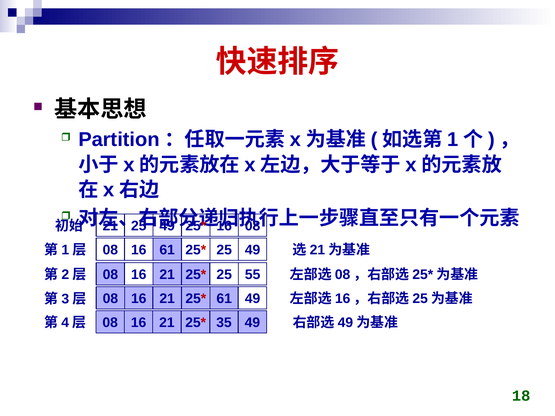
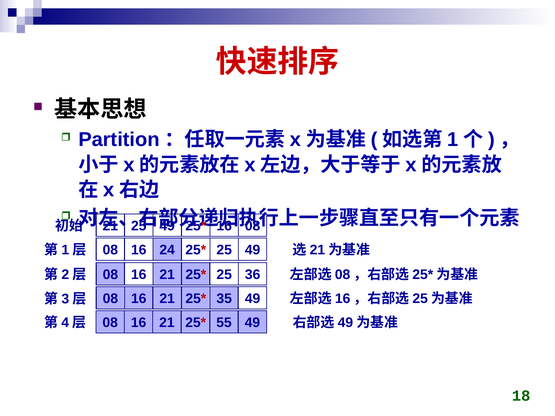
16 61: 61 -> 24 (167, 250)
55: 55 -> 36 (253, 275)
61: 61 -> 35 (224, 299)
35: 35 -> 55 (224, 323)
